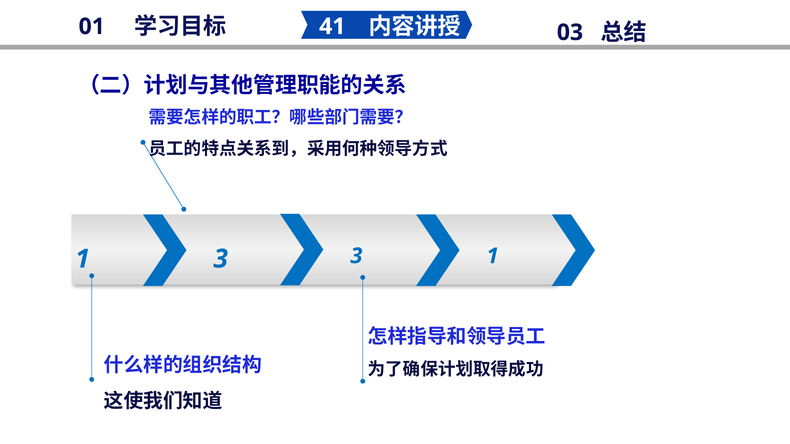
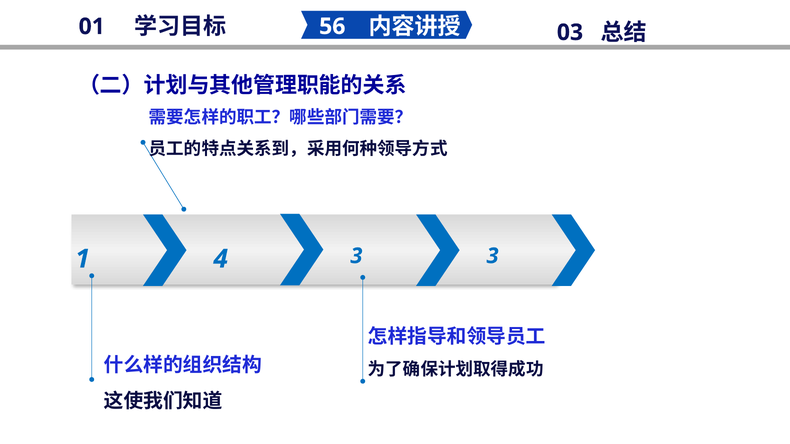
41: 41 -> 56 (332, 26)
1 3: 3 -> 4 (221, 259)
3 1: 1 -> 3 (493, 256)
